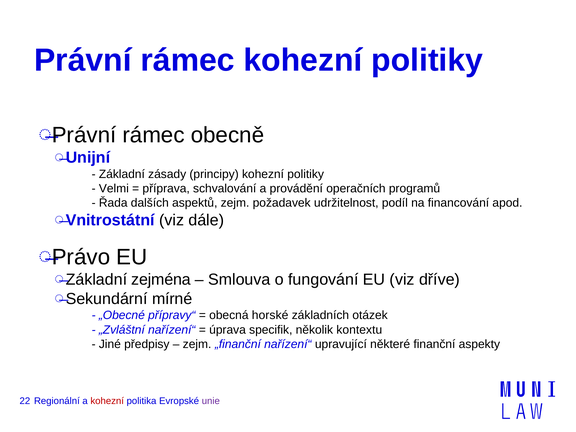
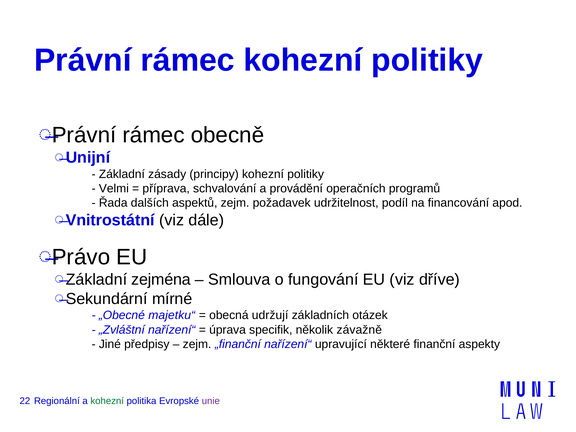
přípravy“: přípravy“ -> majetku“ (172, 315)
horské: horské -> udržují (270, 315)
kontextu: kontextu -> závažně (359, 330)
kohezní colour: red -> green (107, 401)
